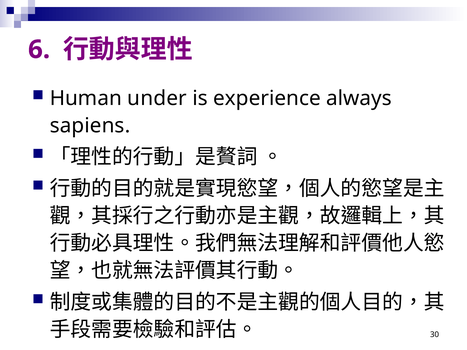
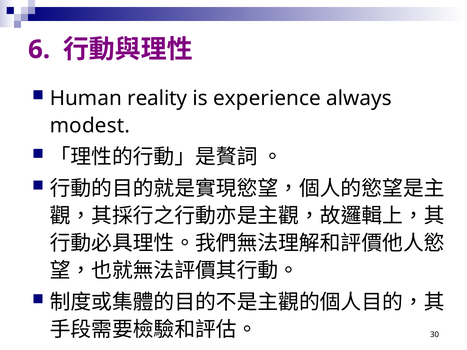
under: under -> reality (157, 98)
sapiens: sapiens -> modest (90, 126)
